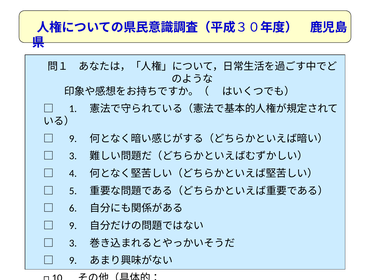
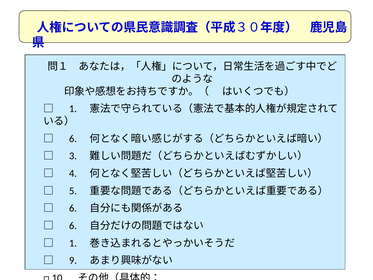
9: 9 -> 6 (73, 139)
9: 9 -> 6 (73, 226)
3: 3 -> 1 (73, 243)
